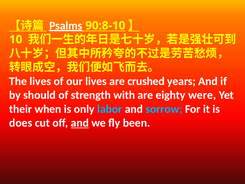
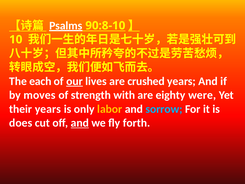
The lives: lives -> each (40, 81)
our underline: none -> present (74, 81)
should: should -> moves (40, 95)
their when: when -> years (48, 109)
labor colour: light blue -> yellow (110, 109)
been: been -> forth (137, 123)
